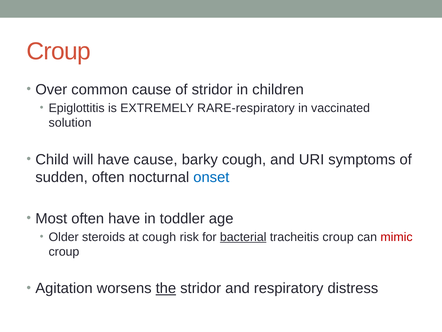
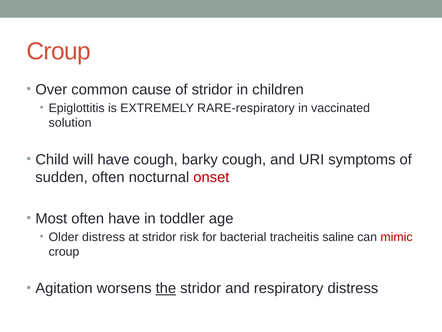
have cause: cause -> cough (156, 159)
onset colour: blue -> red (211, 177)
Older steroids: steroids -> distress (104, 237)
at cough: cough -> stridor (159, 237)
bacterial underline: present -> none (243, 237)
tracheitis croup: croup -> saline (338, 237)
